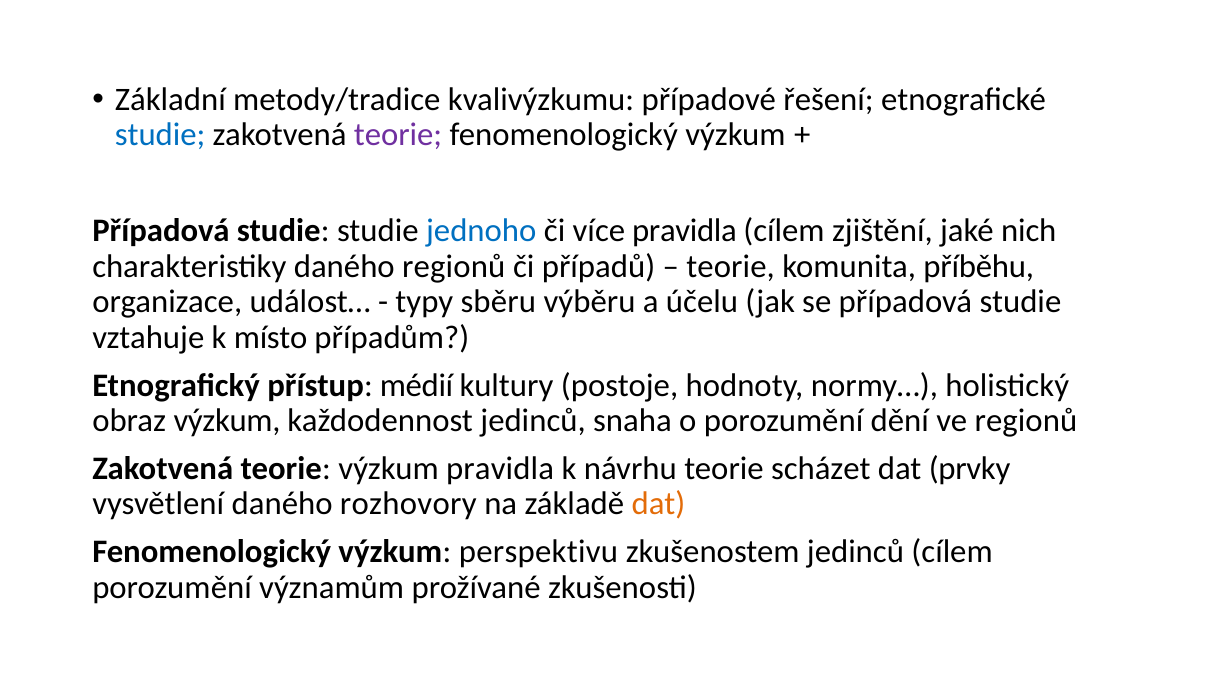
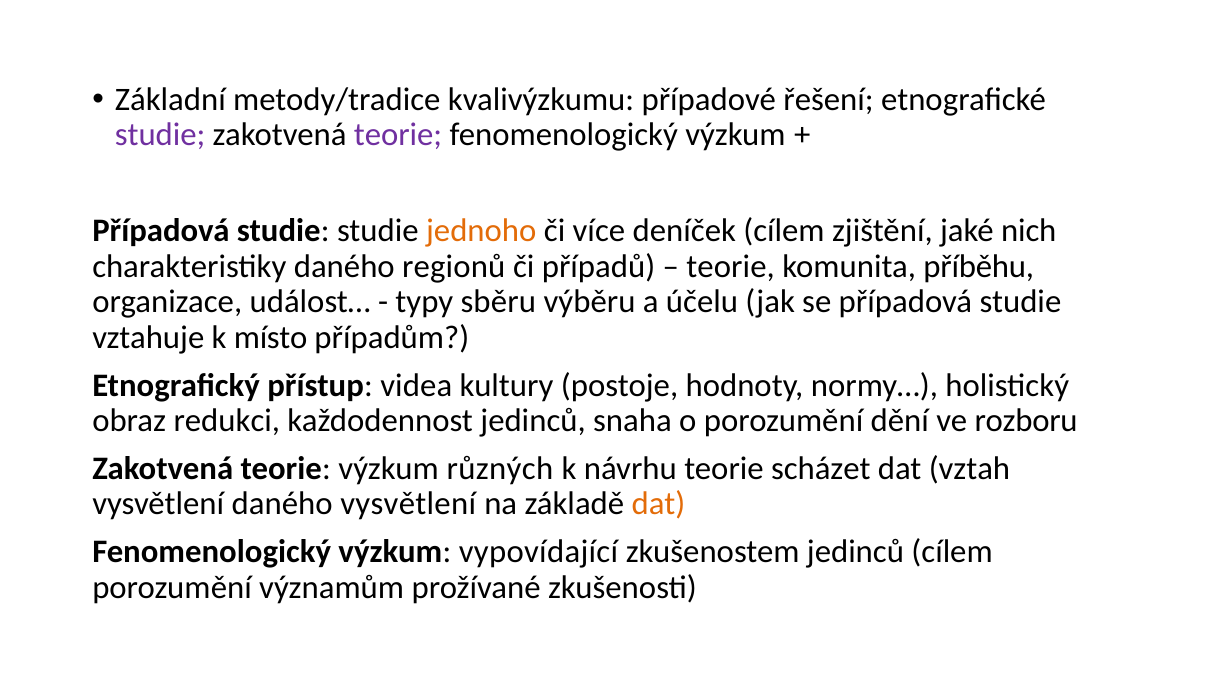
studie colour: blue -> purple (160, 135)
jednoho colour: blue -> orange (481, 231)
více pravidla: pravidla -> deníček (684, 231)
médií: médií -> videa (416, 385)
obraz výzkum: výzkum -> redukci (227, 420)
ve regionů: regionů -> rozboru (1026, 420)
výzkum pravidla: pravidla -> různých (500, 468)
prvky: prvky -> vztah (969, 468)
daného rozhovory: rozhovory -> vysvětlení (408, 504)
perspektivu: perspektivu -> vypovídající (538, 552)
